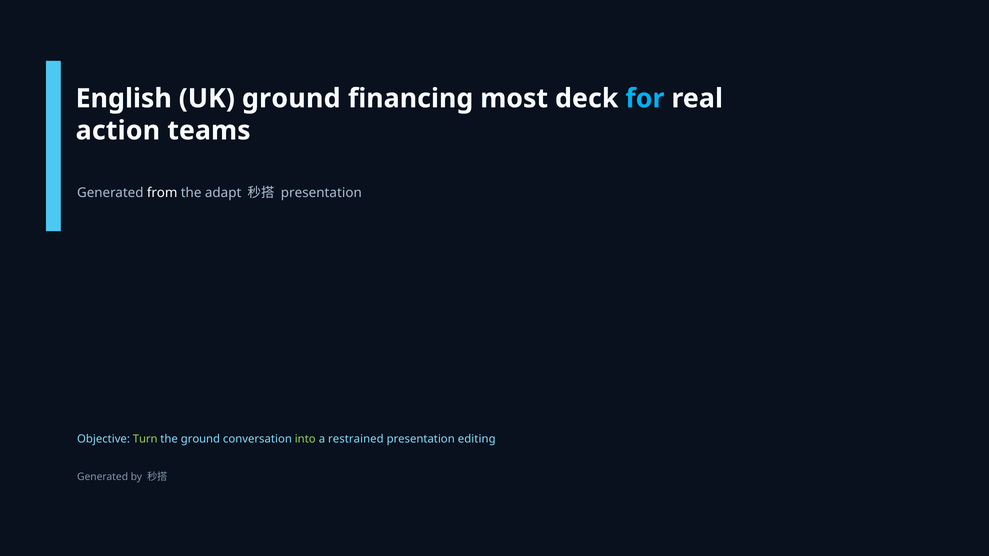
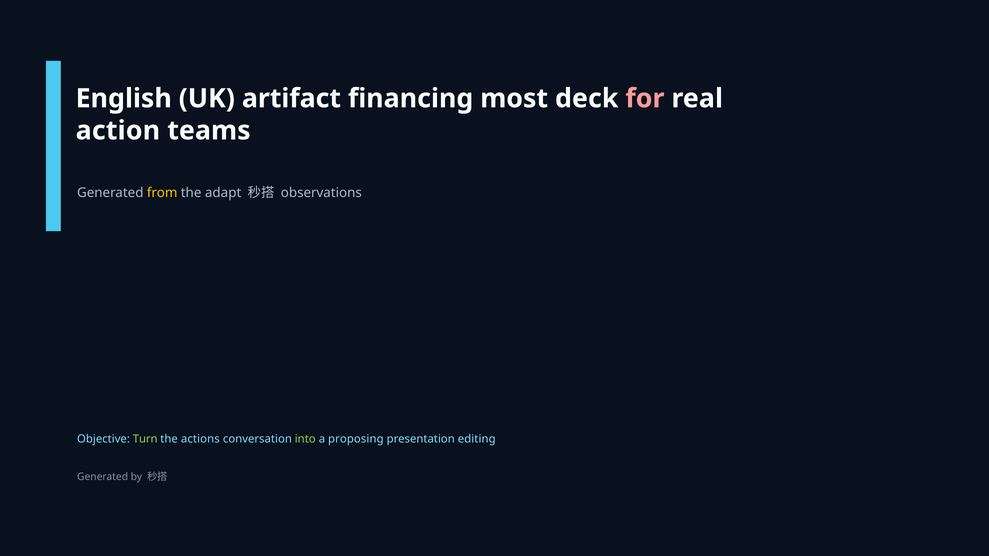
UK ground: ground -> artifact (291, 99)
for colour: light blue -> pink (645, 99)
from colour: white -> yellow (162, 193)
presentation: presentation -> observations (321, 193)
the ground: ground -> actions (200, 439)
restrained: restrained -> proposing (356, 439)
